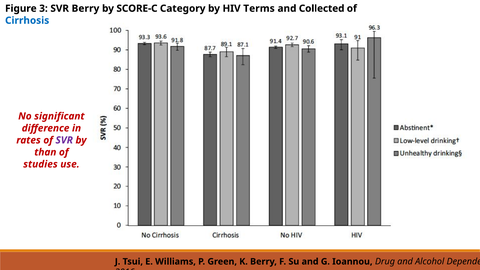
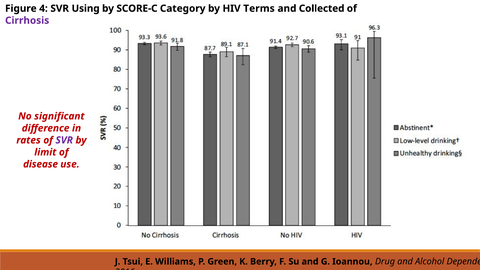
3: 3 -> 4 (44, 8)
SVR Berry: Berry -> Using (86, 8)
Cirrhosis colour: blue -> purple (27, 20)
than: than -> limit (45, 152)
studies: studies -> disease (41, 164)
